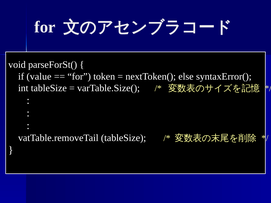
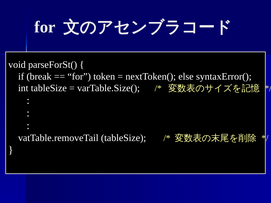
value: value -> break (39, 77)
